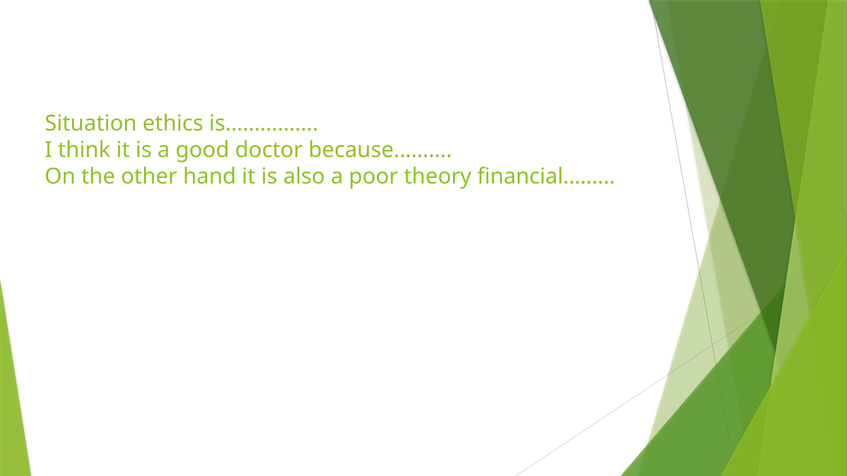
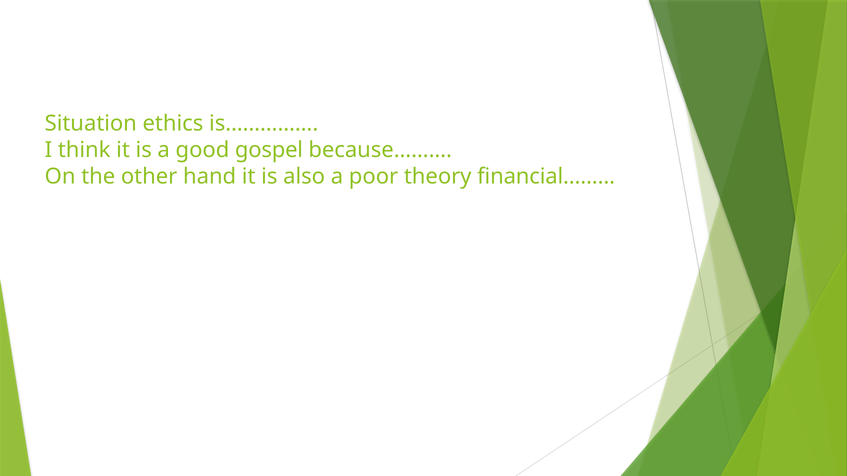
doctor: doctor -> gospel (269, 150)
